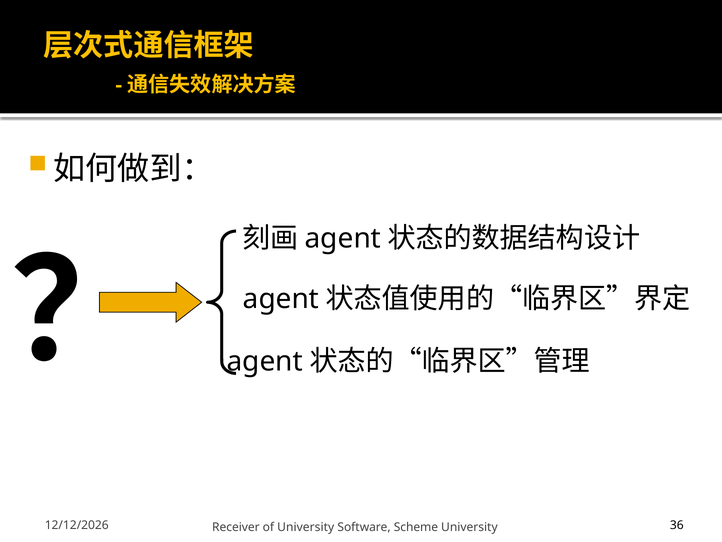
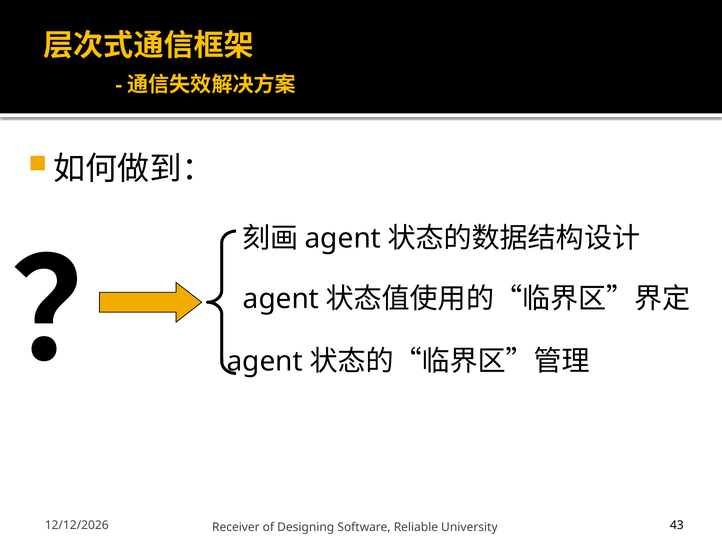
of University: University -> Designing (306, 527)
Scheme: Scheme -> Reliable (416, 527)
36: 36 -> 43 (677, 525)
